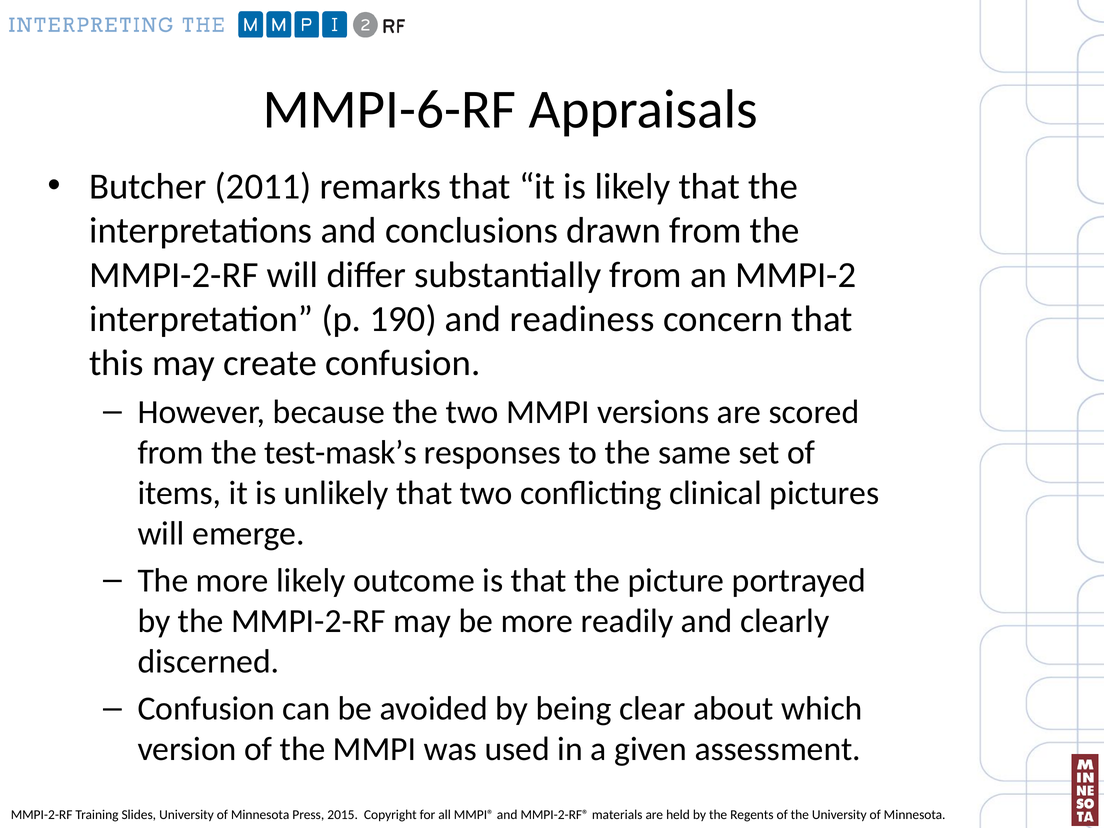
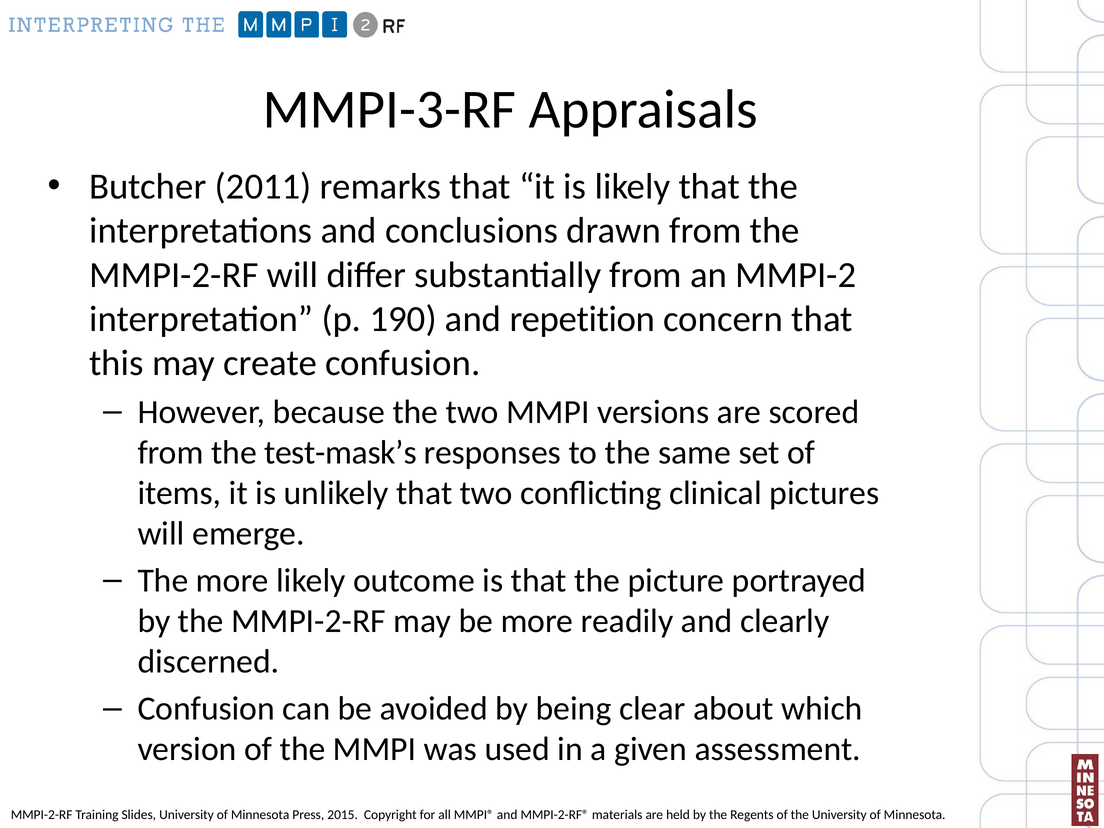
MMPI-6-RF: MMPI-6-RF -> MMPI-3-RF (389, 110)
readiness: readiness -> repetition (582, 319)
